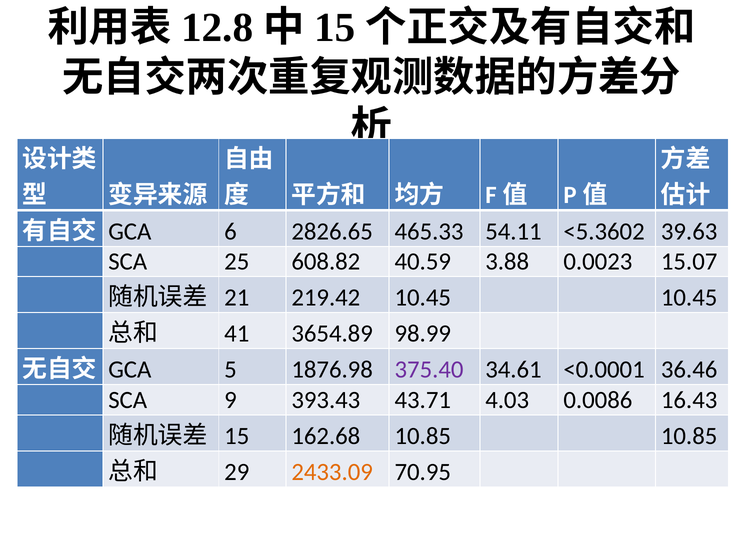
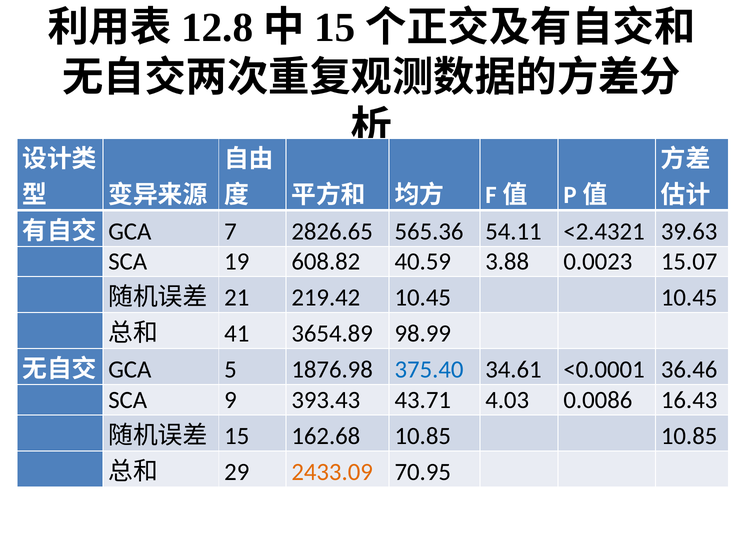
6: 6 -> 7 (230, 231)
465.33: 465.33 -> 565.36 (429, 231)
<5.3602: <5.3602 -> <2.4321 (604, 231)
25: 25 -> 19 (237, 261)
375.40 colour: purple -> blue (429, 369)
